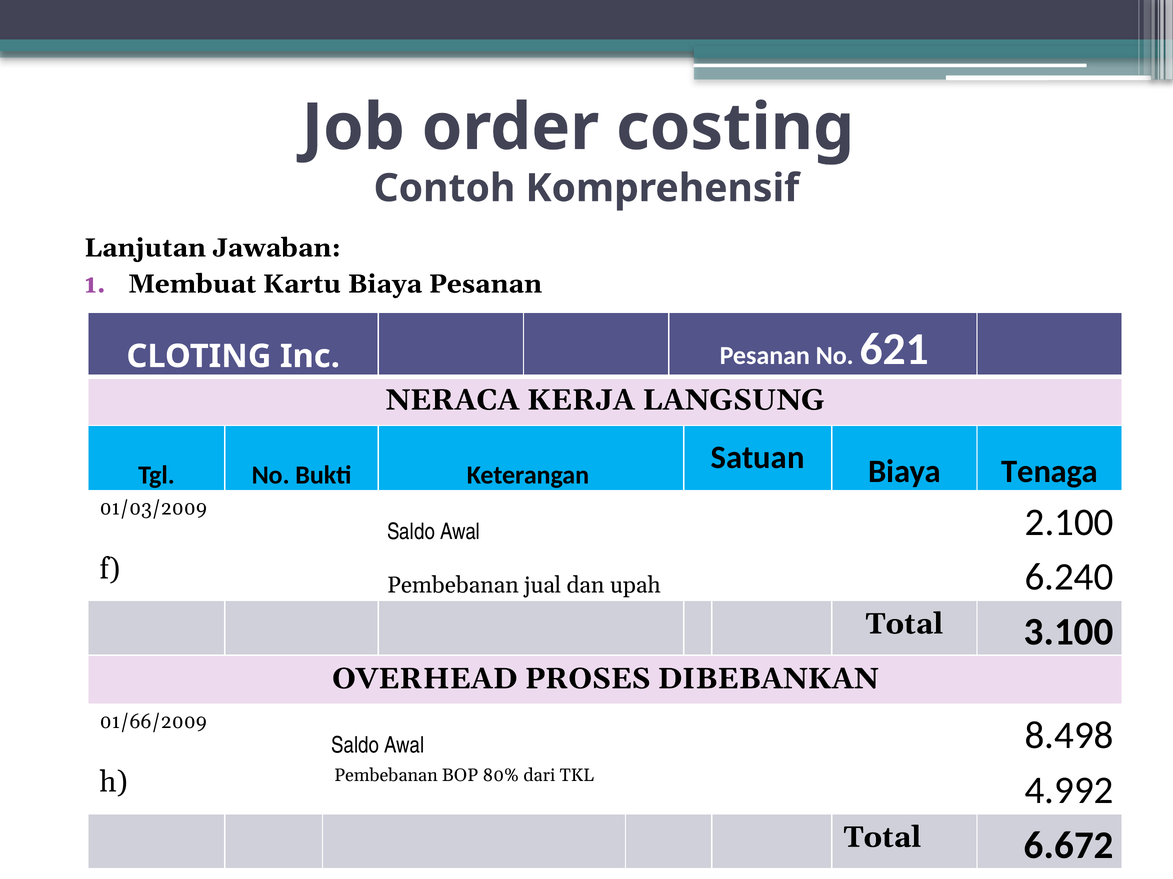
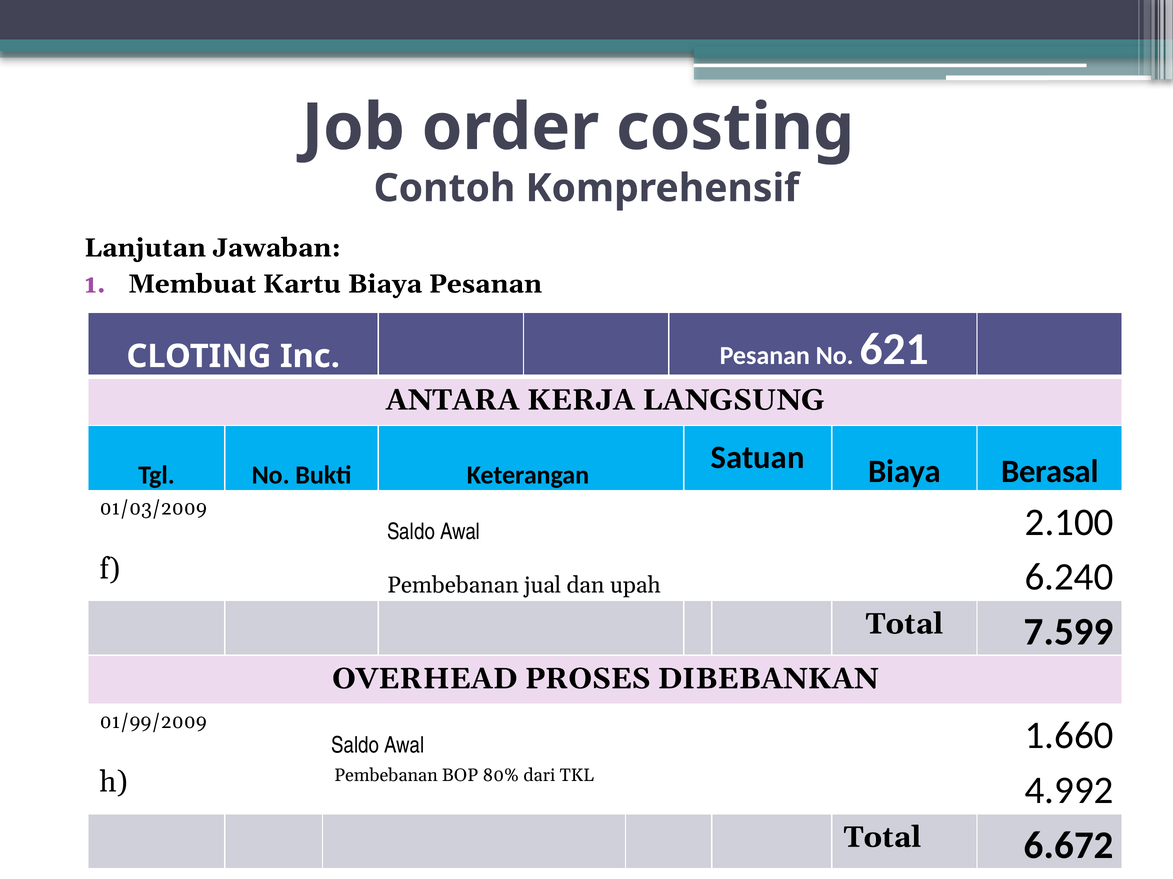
NERACA: NERACA -> ANTARA (453, 400)
Tenaga: Tenaga -> Berasal (1050, 472)
3.100: 3.100 -> 7.599 (1069, 632)
01/66/2009: 01/66/2009 -> 01/99/2009 (153, 722)
8.498: 8.498 -> 1.660 (1069, 736)
